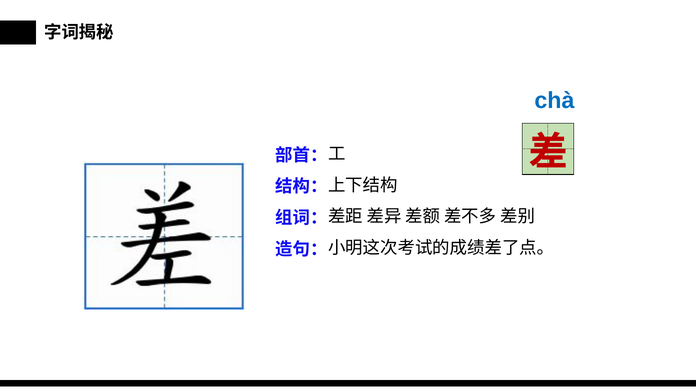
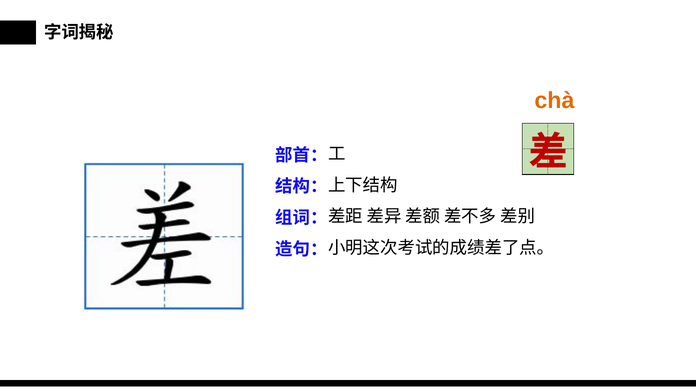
chà colour: blue -> orange (554, 101)
